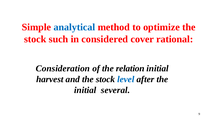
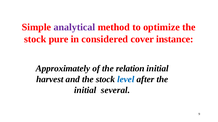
analytical colour: blue -> purple (74, 27)
such: such -> pure (59, 39)
rational: rational -> instance (175, 39)
Consideration: Consideration -> Approximately (63, 69)
